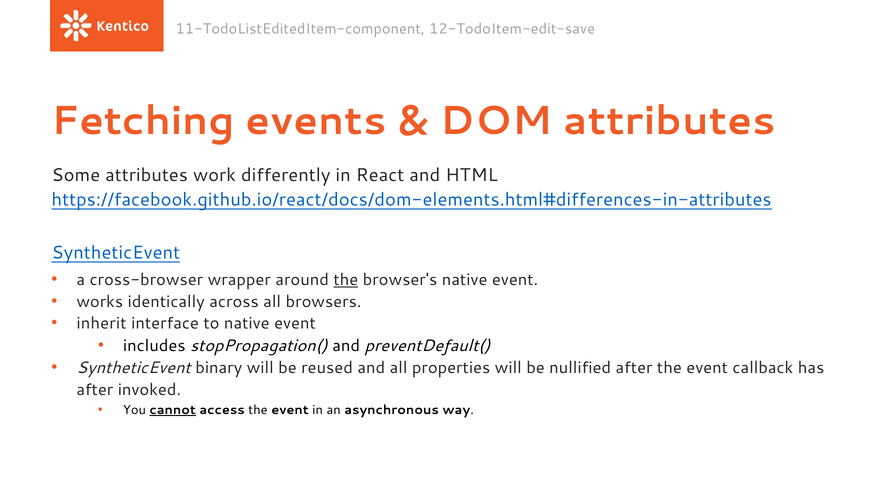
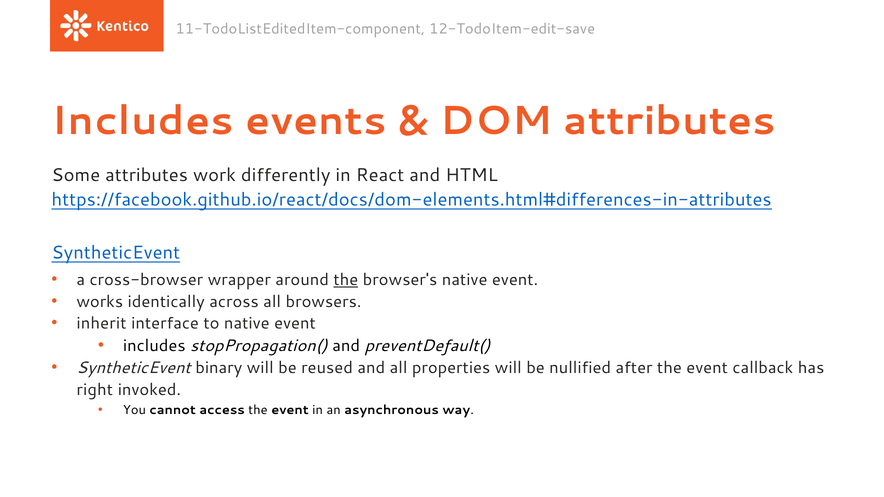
Fetching: Fetching -> Includes (143, 121)
after: after -> right (95, 390)
cannot underline: present -> none (173, 410)
